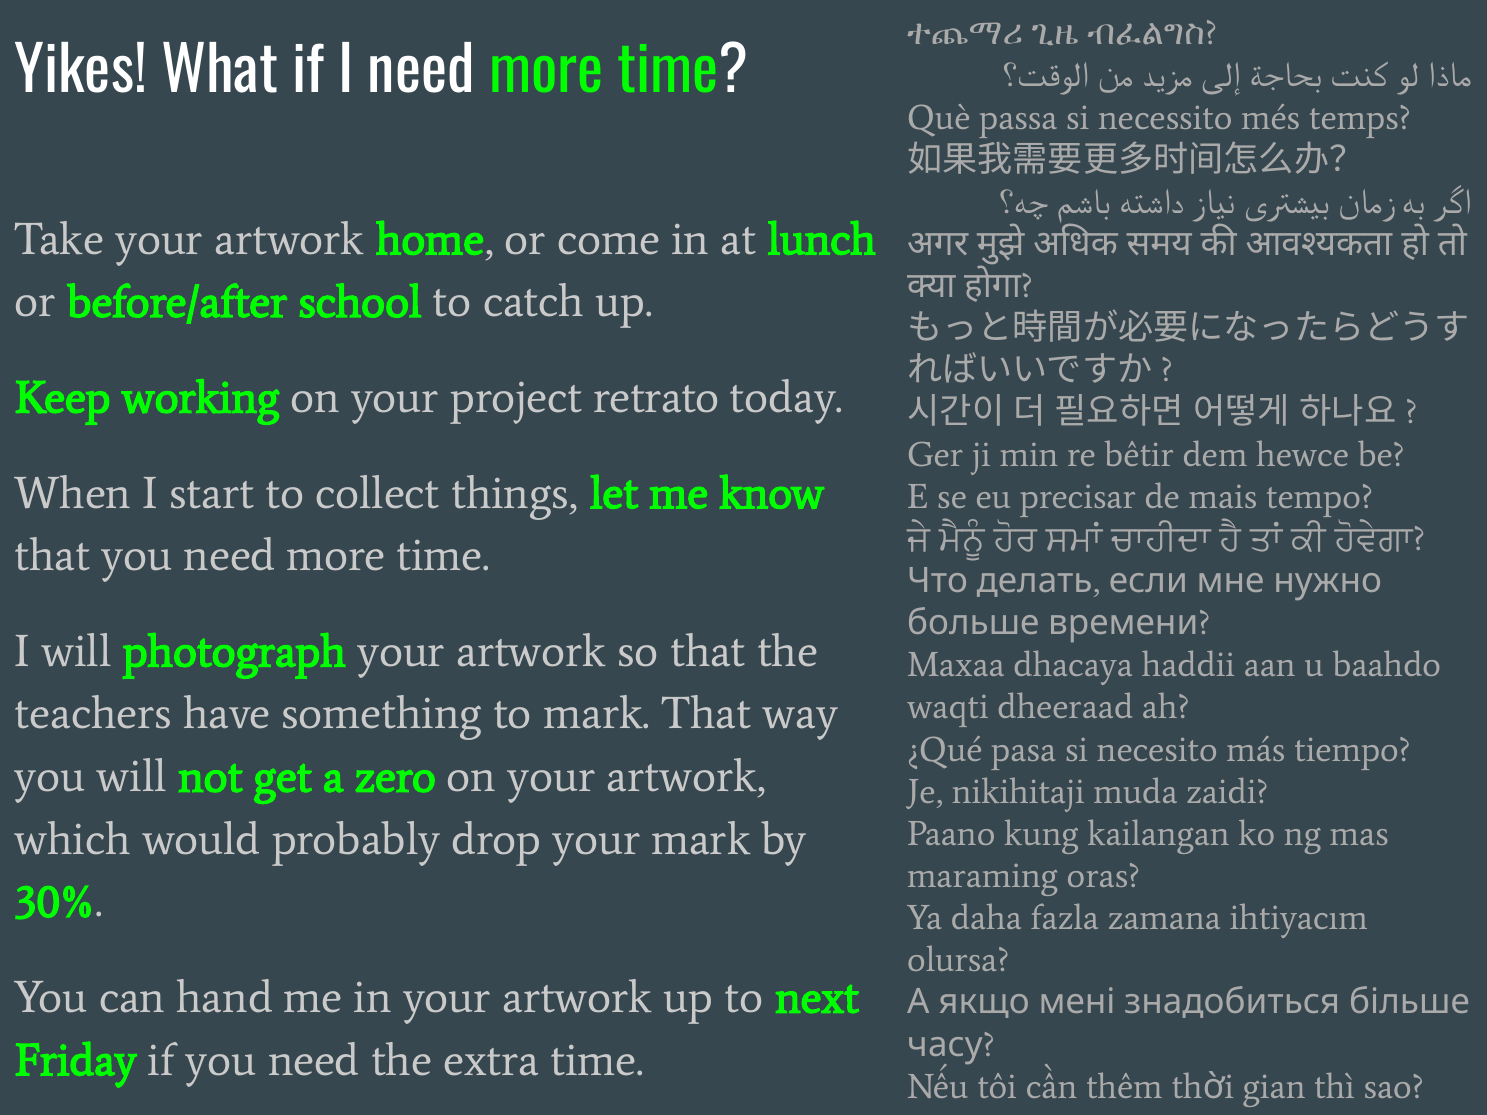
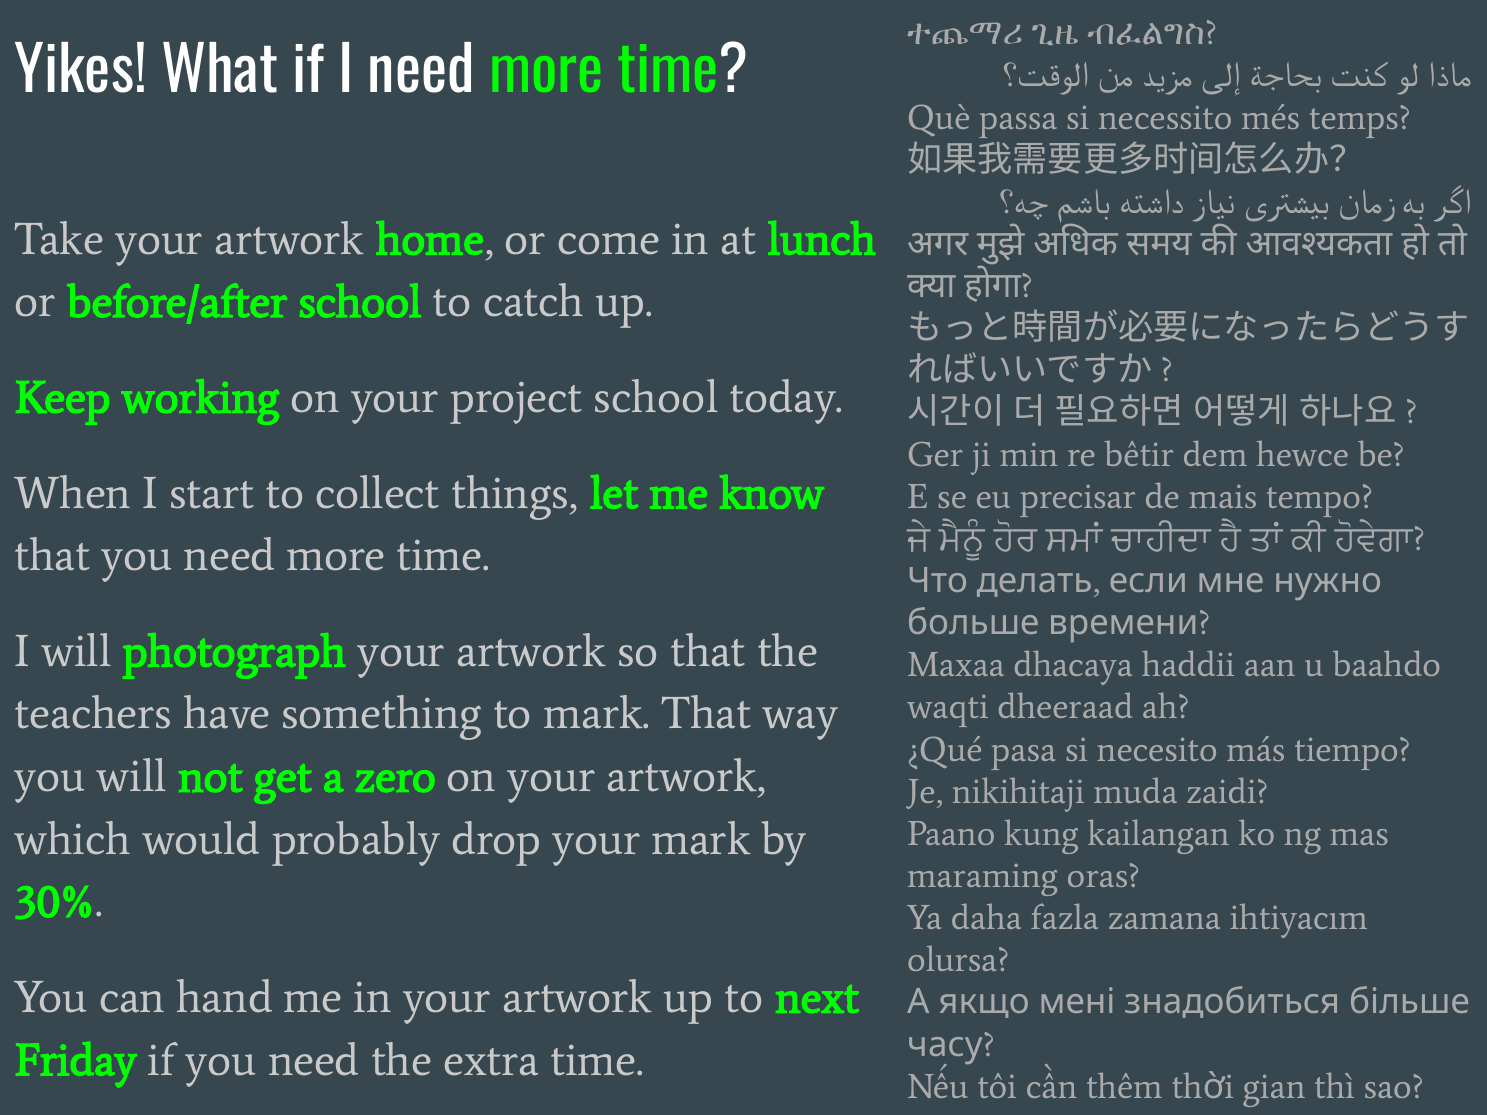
project retrato: retrato -> school (656, 398)
